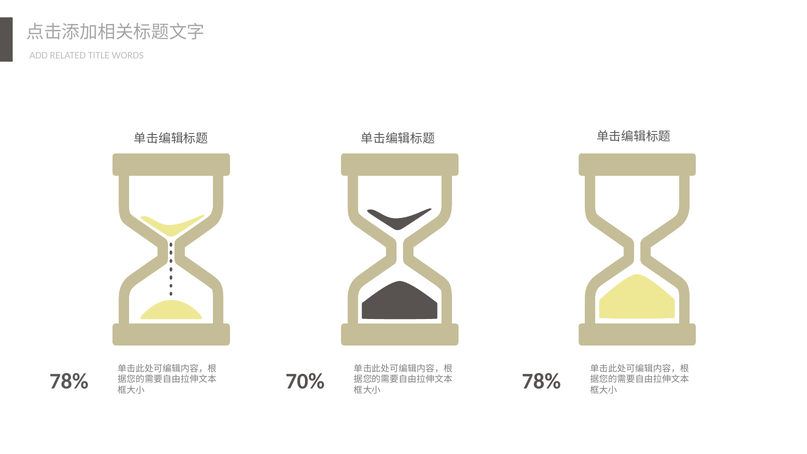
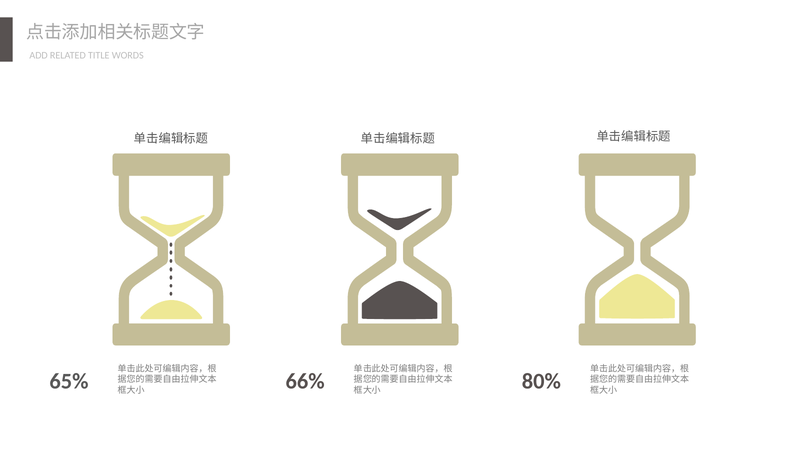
78%: 78% -> 65% (69, 382)
70%: 70% -> 66% (305, 382)
78%: 78% -> 80% (541, 382)
